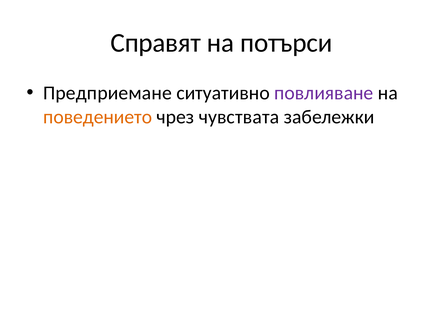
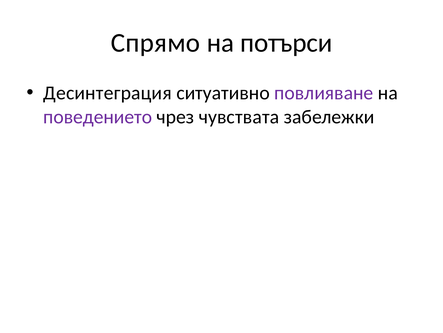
Справят: Справят -> Спрямо (156, 43)
Предприемане: Предприемане -> Десинтеграция (107, 93)
поведението colour: orange -> purple (98, 117)
